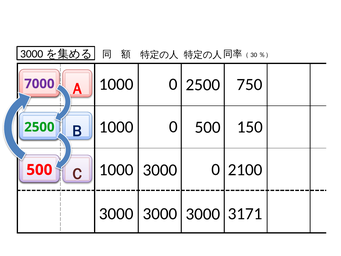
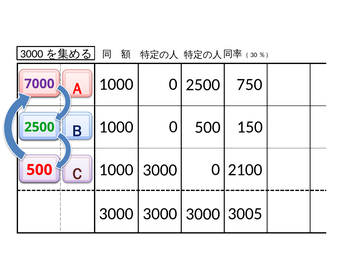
3171: 3171 -> 3005 (245, 214)
